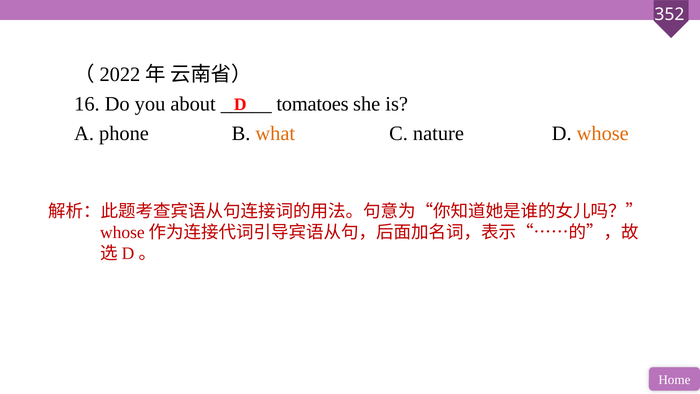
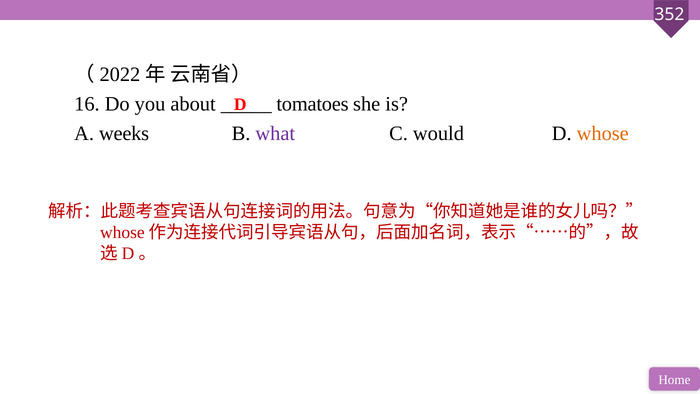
phone: phone -> weeks (124, 133)
what colour: orange -> purple (275, 133)
nature: nature -> would (438, 133)
